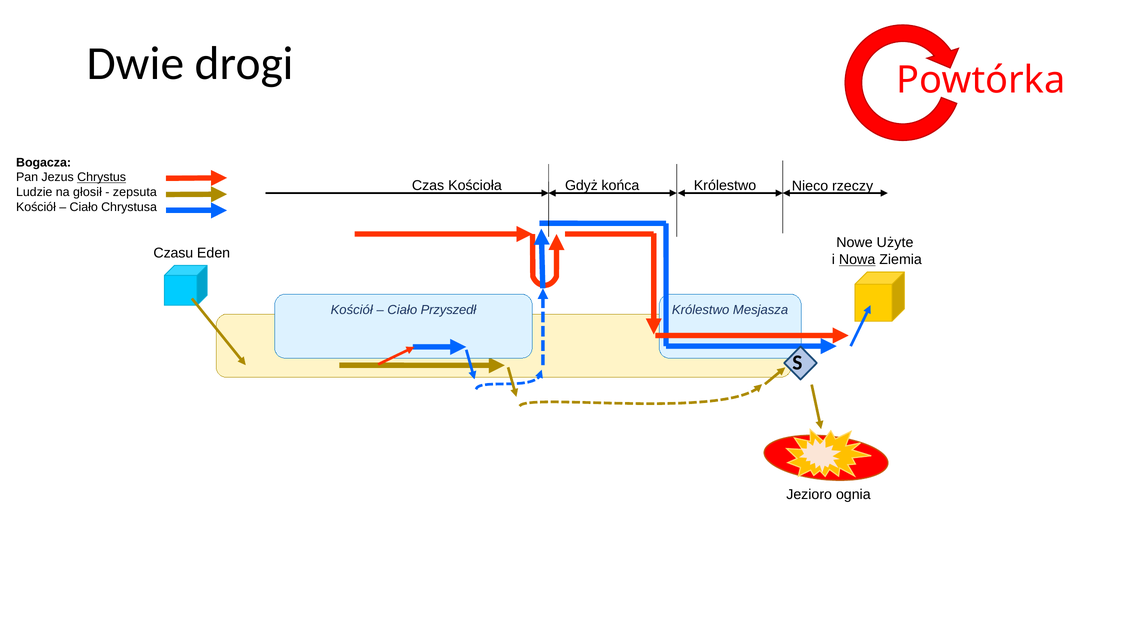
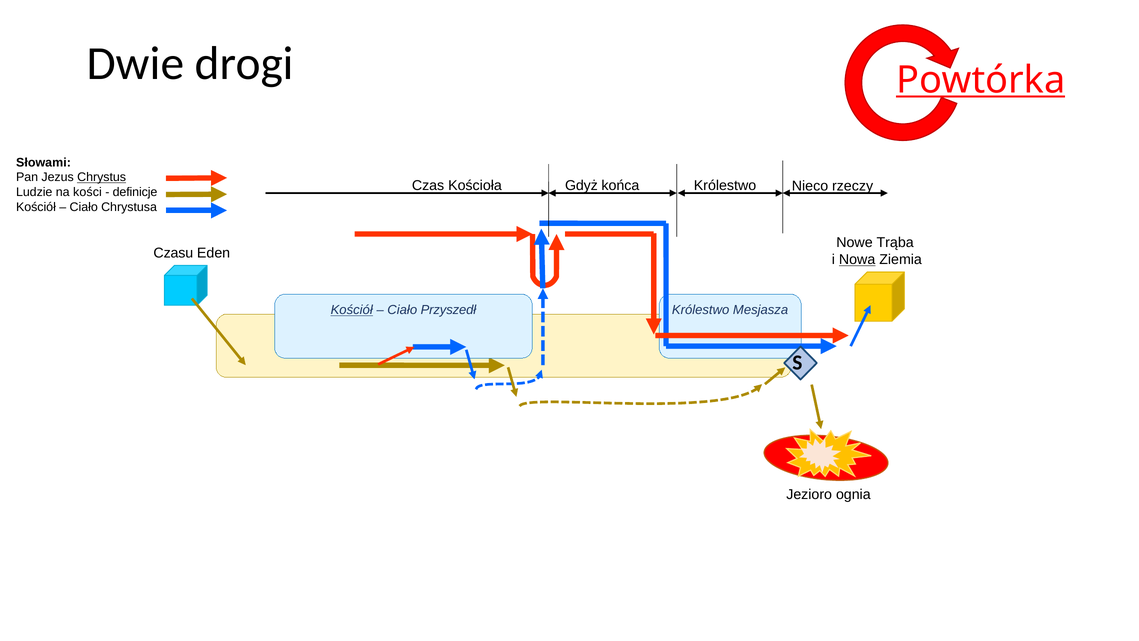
Powtórka underline: none -> present (981, 80)
Bogacza: Bogacza -> Słowami (44, 162)
głosił: głosił -> kości (87, 192)
zepsuta: zepsuta -> definicje (135, 192)
Użyte: Użyte -> Trąba (895, 242)
Kościół underline: none -> present (352, 310)
